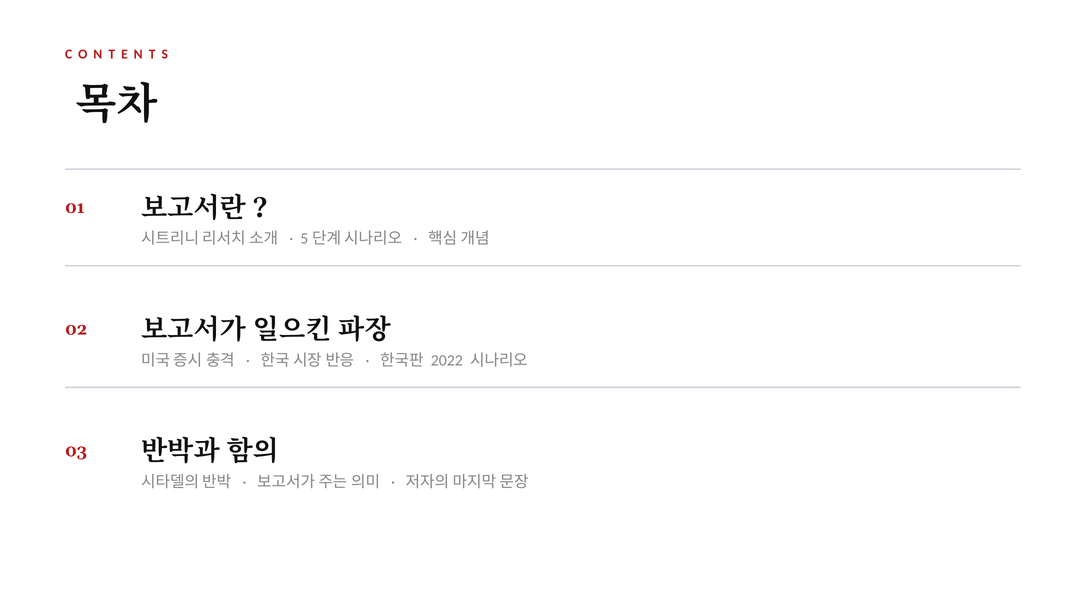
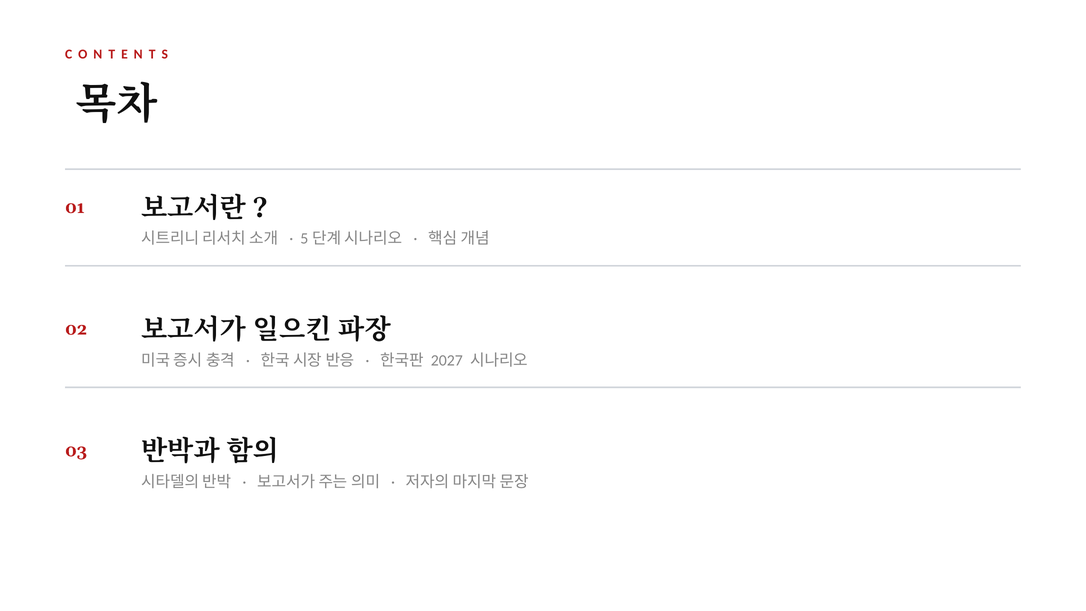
2022: 2022 -> 2027 (447, 360)
